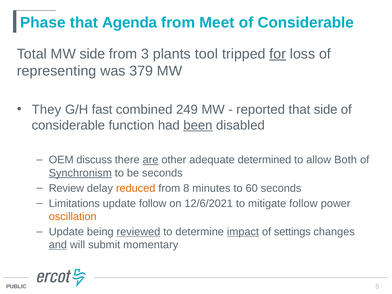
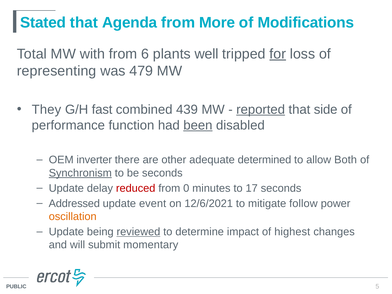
Phase: Phase -> Stated (43, 23)
Meet: Meet -> More (217, 23)
Considerable: Considerable -> Modifications (306, 23)
MW side: side -> with (92, 54)
3: 3 -> 6 (145, 54)
tool: tool -> well (207, 54)
379: 379 -> 479 (141, 71)
249: 249 -> 439 (187, 110)
reported underline: none -> present (261, 110)
considerable: considerable -> performance (68, 125)
discuss: discuss -> inverter (94, 160)
are underline: present -> none (151, 160)
Review: Review -> Update (66, 188)
reduced colour: orange -> red (136, 188)
8: 8 -> 0 (186, 188)
60: 60 -> 17 (252, 188)
Limitations: Limitations -> Addressed (74, 203)
update follow: follow -> event (153, 203)
impact underline: present -> none (243, 232)
settings: settings -> highest (292, 232)
and underline: present -> none (58, 245)
